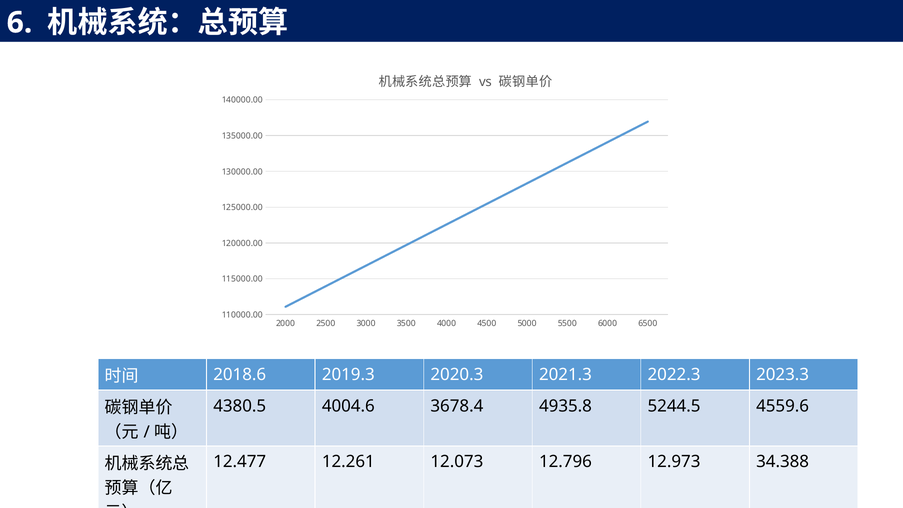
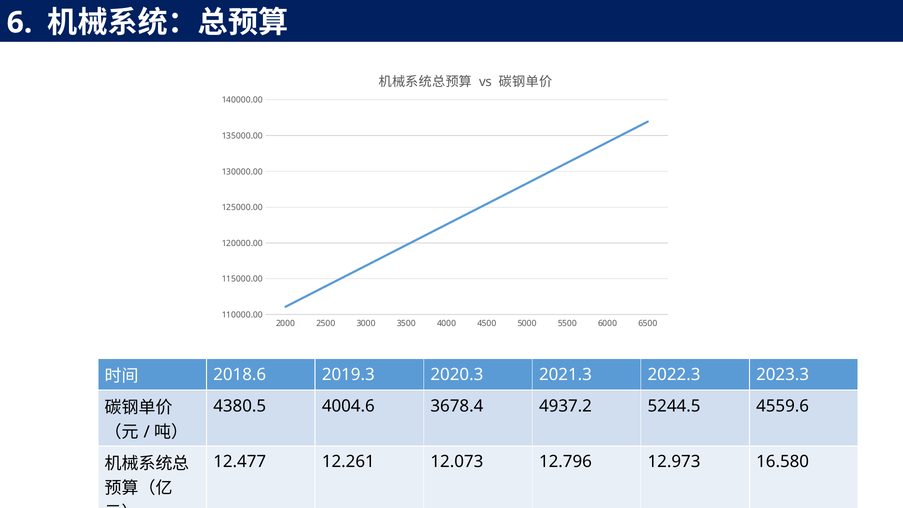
4935.8: 4935.8 -> 4937.2 (565, 406)
34.388: 34.388 -> 16.580 (783, 462)
